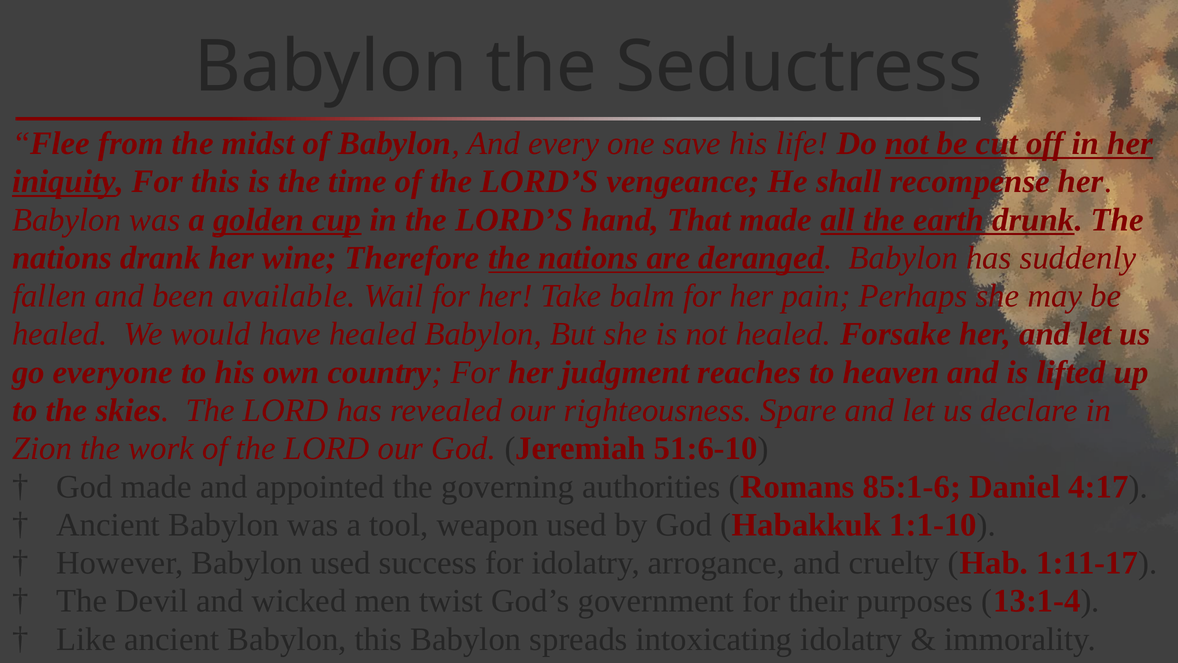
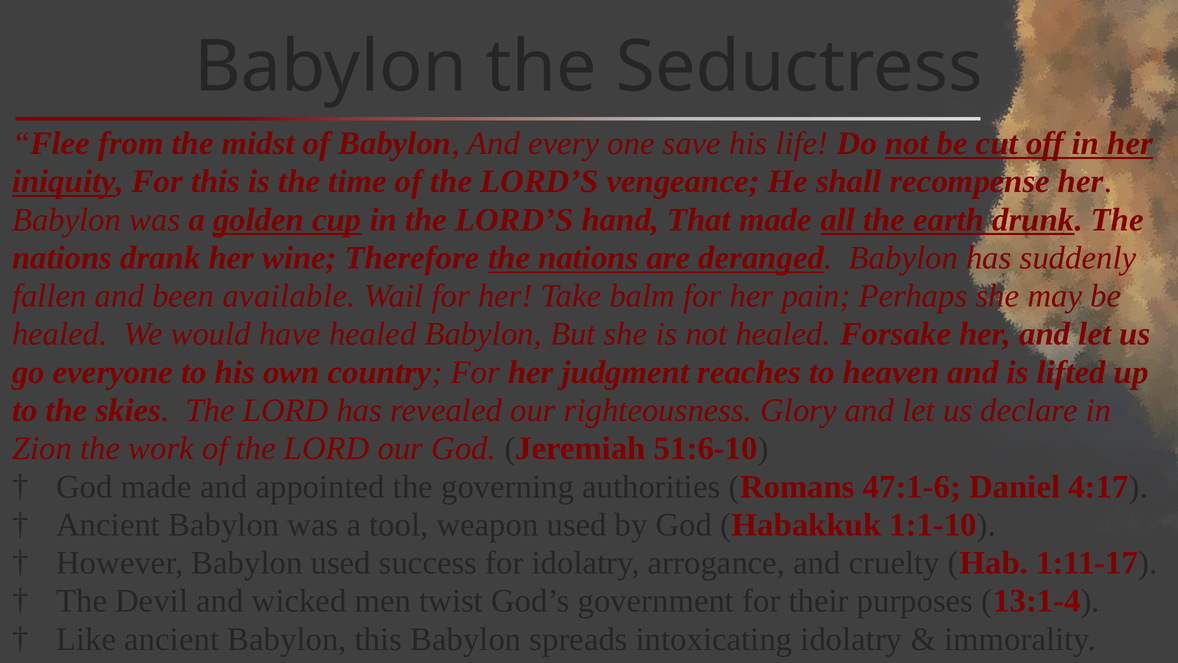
Spare: Spare -> Glory (798, 410)
85:1-6: 85:1-6 -> 47:1-6 (912, 486)
